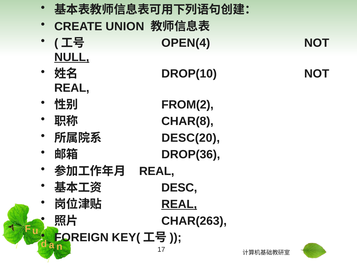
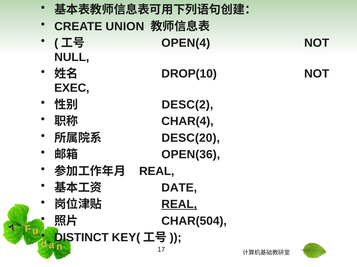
NULL underline: present -> none (72, 57)
REAL: REAL -> EXEC (72, 88)
FROM(2: FROM(2 -> DESC(2 (187, 105)
CHAR(8: CHAR(8 -> CHAR(4 (187, 122)
DROP(36: DROP(36 -> OPEN(36 (191, 155)
DESC: DESC -> DATE (179, 188)
CHAR(263: CHAR(263 -> CHAR(504 (194, 222)
FOREIGN: FOREIGN -> DISTINCT (81, 238)
